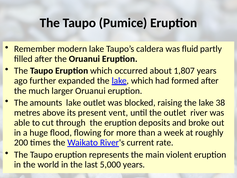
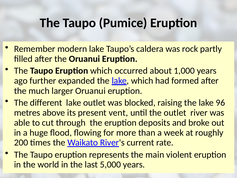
fluid: fluid -> rock (190, 49)
1,807: 1,807 -> 1,000 (184, 71)
amounts: amounts -> different (46, 103)
38: 38 -> 96 (220, 103)
